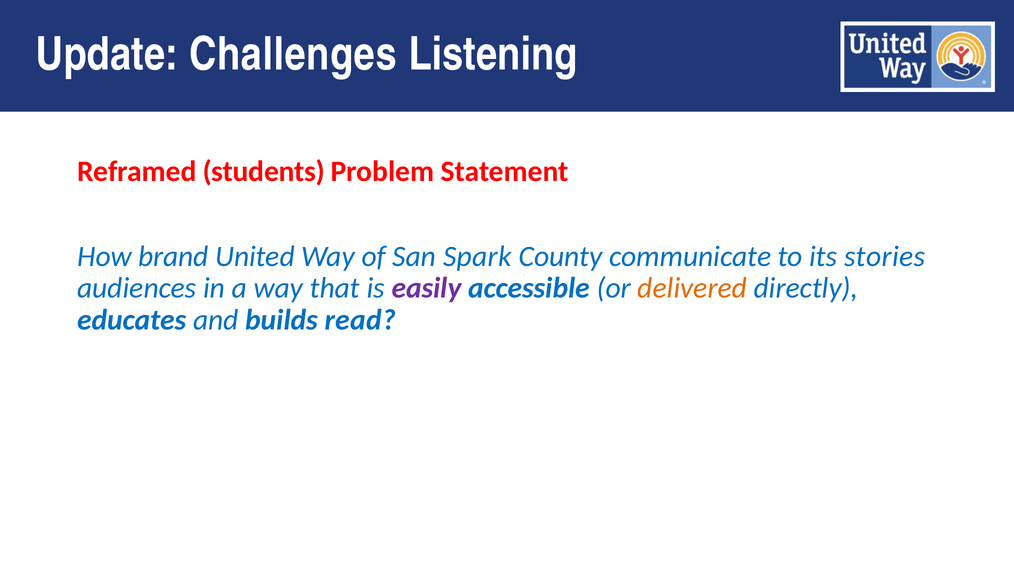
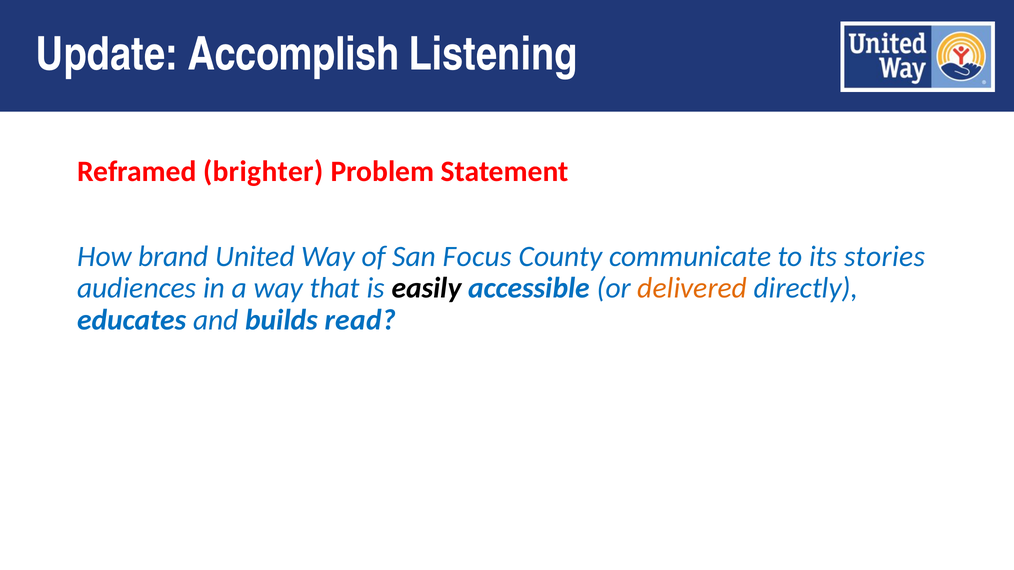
Challenges: Challenges -> Accomplish (293, 55)
students: students -> brighter (263, 171)
Spark: Spark -> Focus (477, 256)
easily colour: purple -> black (427, 288)
